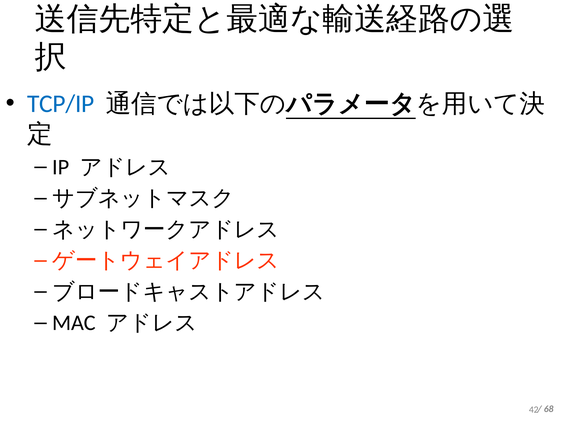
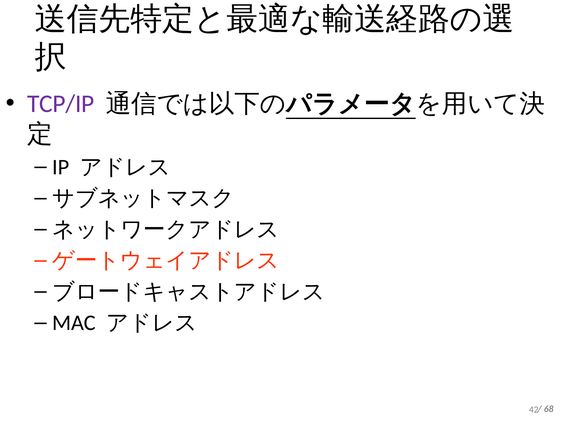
TCP/IP colour: blue -> purple (61, 104)
